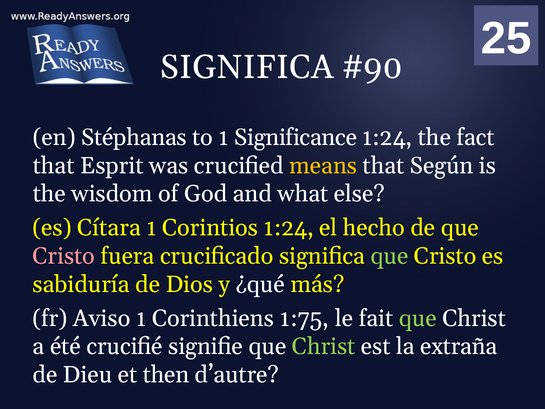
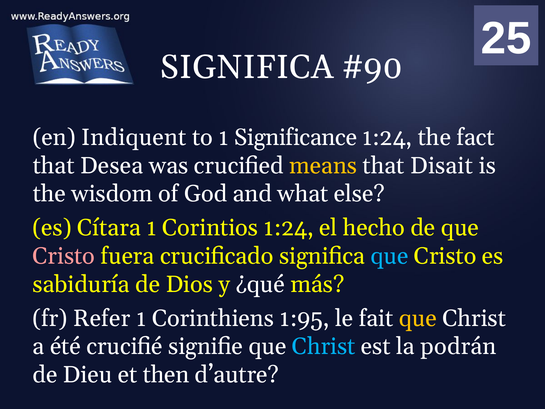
Stéphanas: Stéphanas -> Indiquent (134, 137)
Esprit: Esprit -> Desea (112, 165)
Según: Según -> Disait (442, 165)
que colour: light green -> light blue (389, 256)
Aviso: Aviso -> Refer (102, 318)
1:75: 1:75 -> 1:95 (304, 318)
que colour: light green -> yellow (418, 318)
Christ colour: light green -> light blue (324, 346)
extraña: extraña -> podrán (459, 346)
